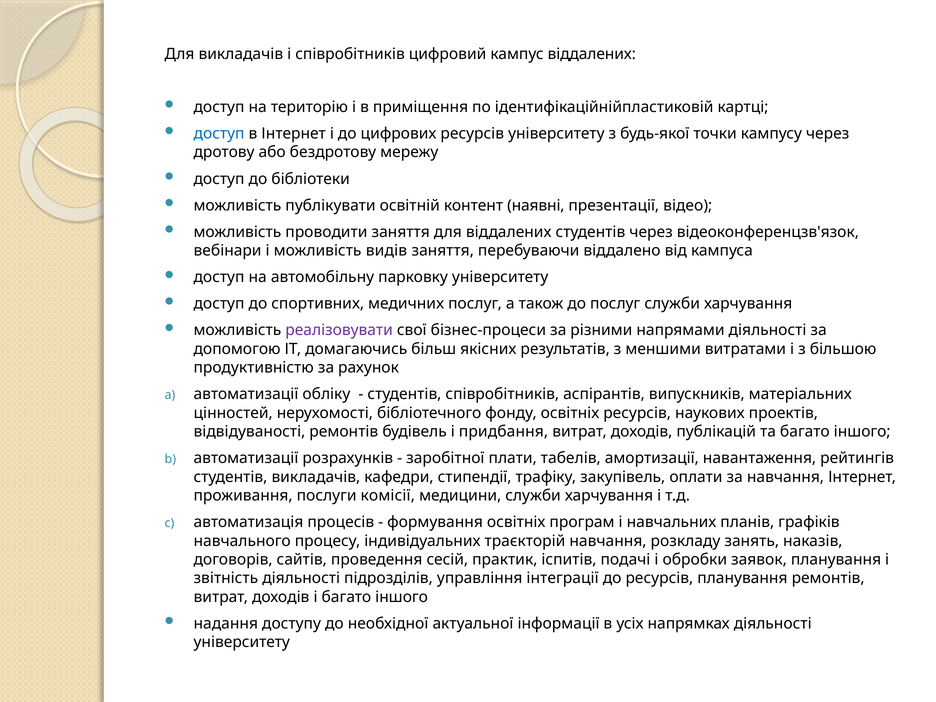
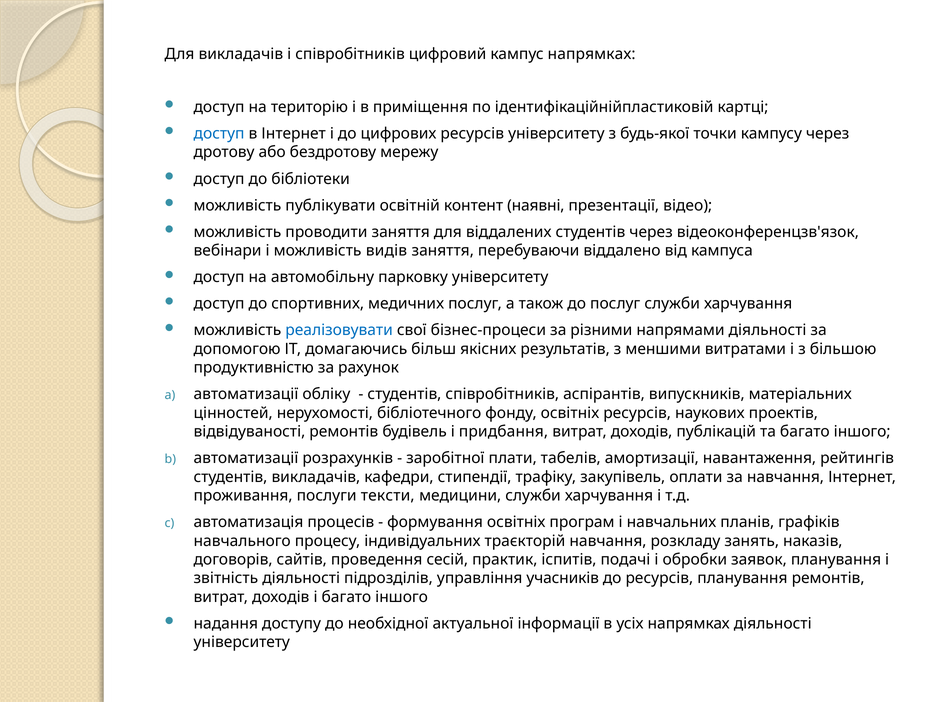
кампус віддалених: віддалених -> напрямках (592, 54)
реалізовувати colour: purple -> blue (339, 330)
комісії: комісії -> тексти (388, 496)
інтеграції: інтеграції -> учасників (563, 578)
